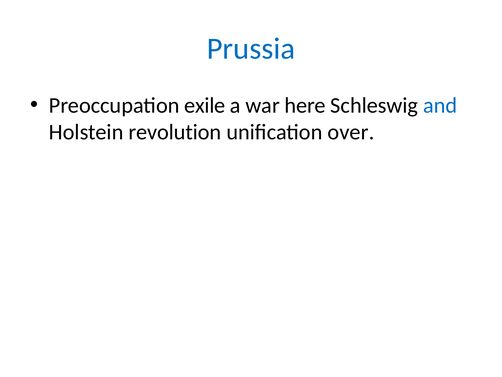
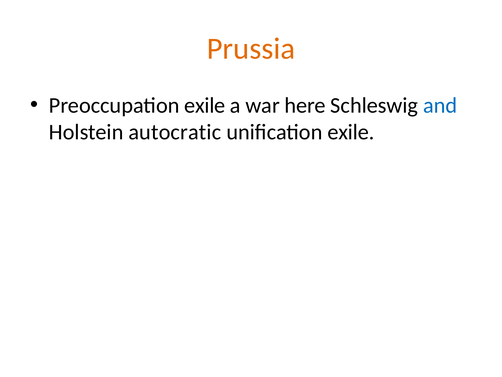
Prussia colour: blue -> orange (251, 49)
revolution: revolution -> autocratic (175, 132)
unification over: over -> exile (351, 132)
